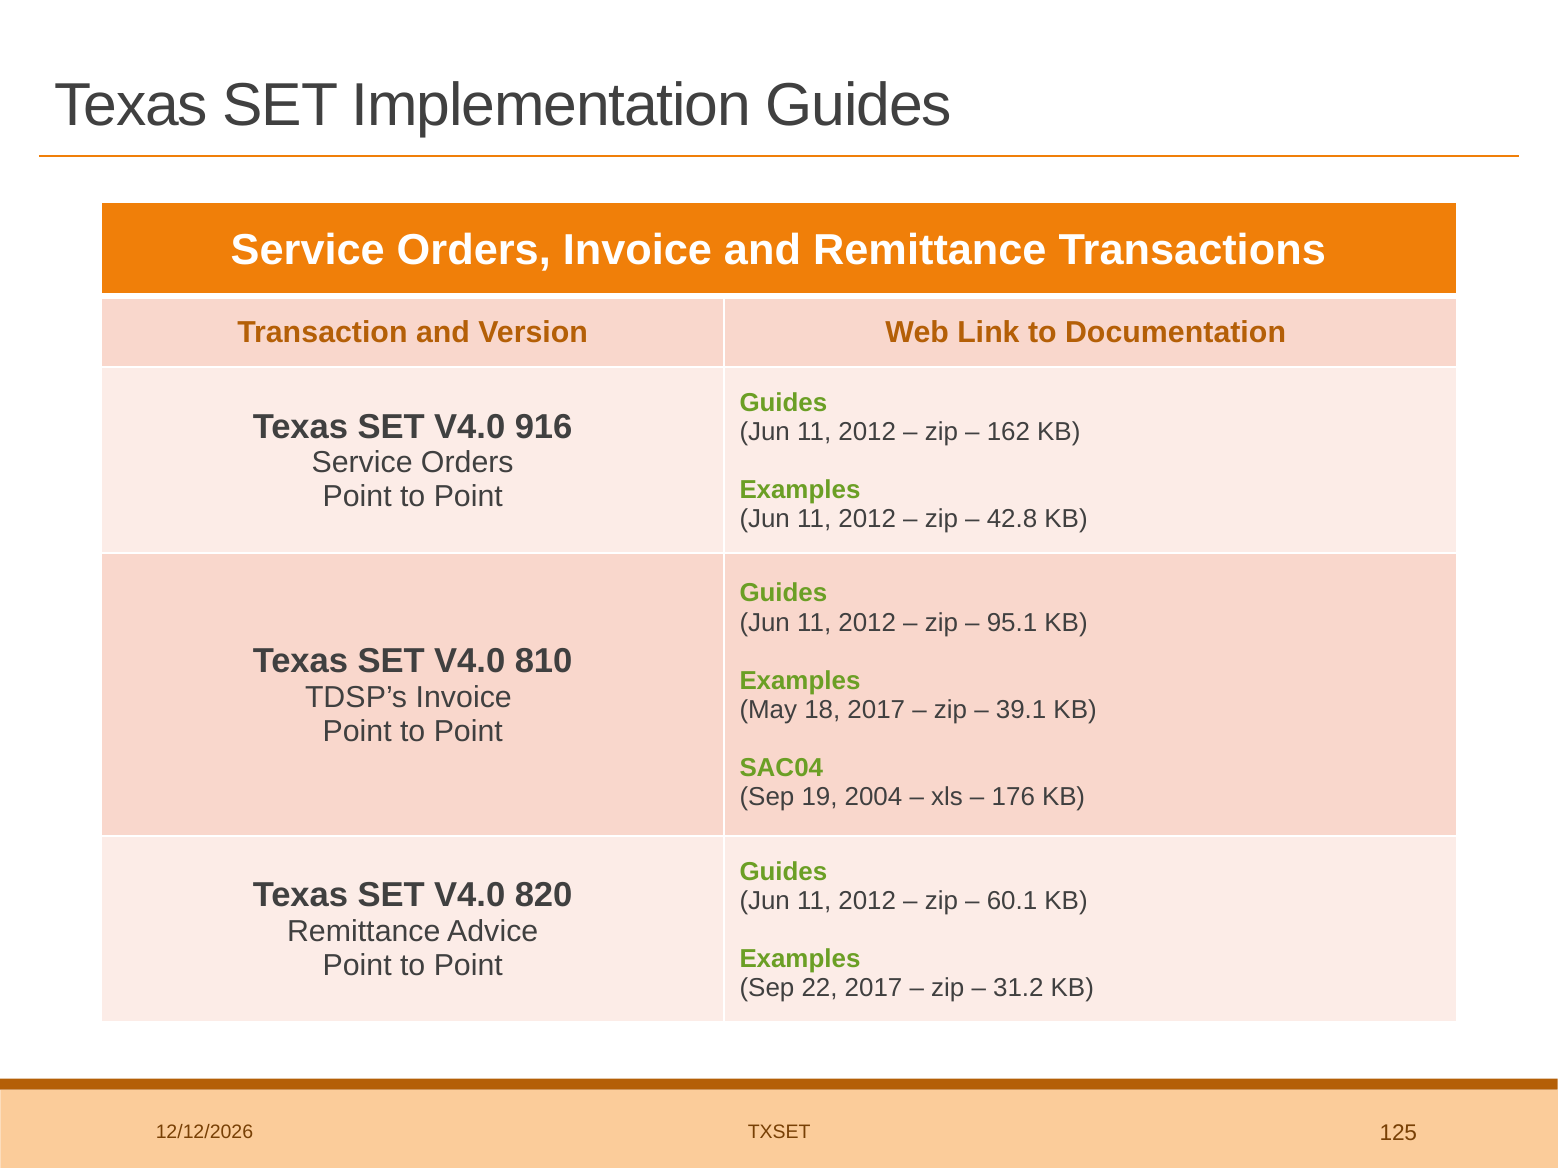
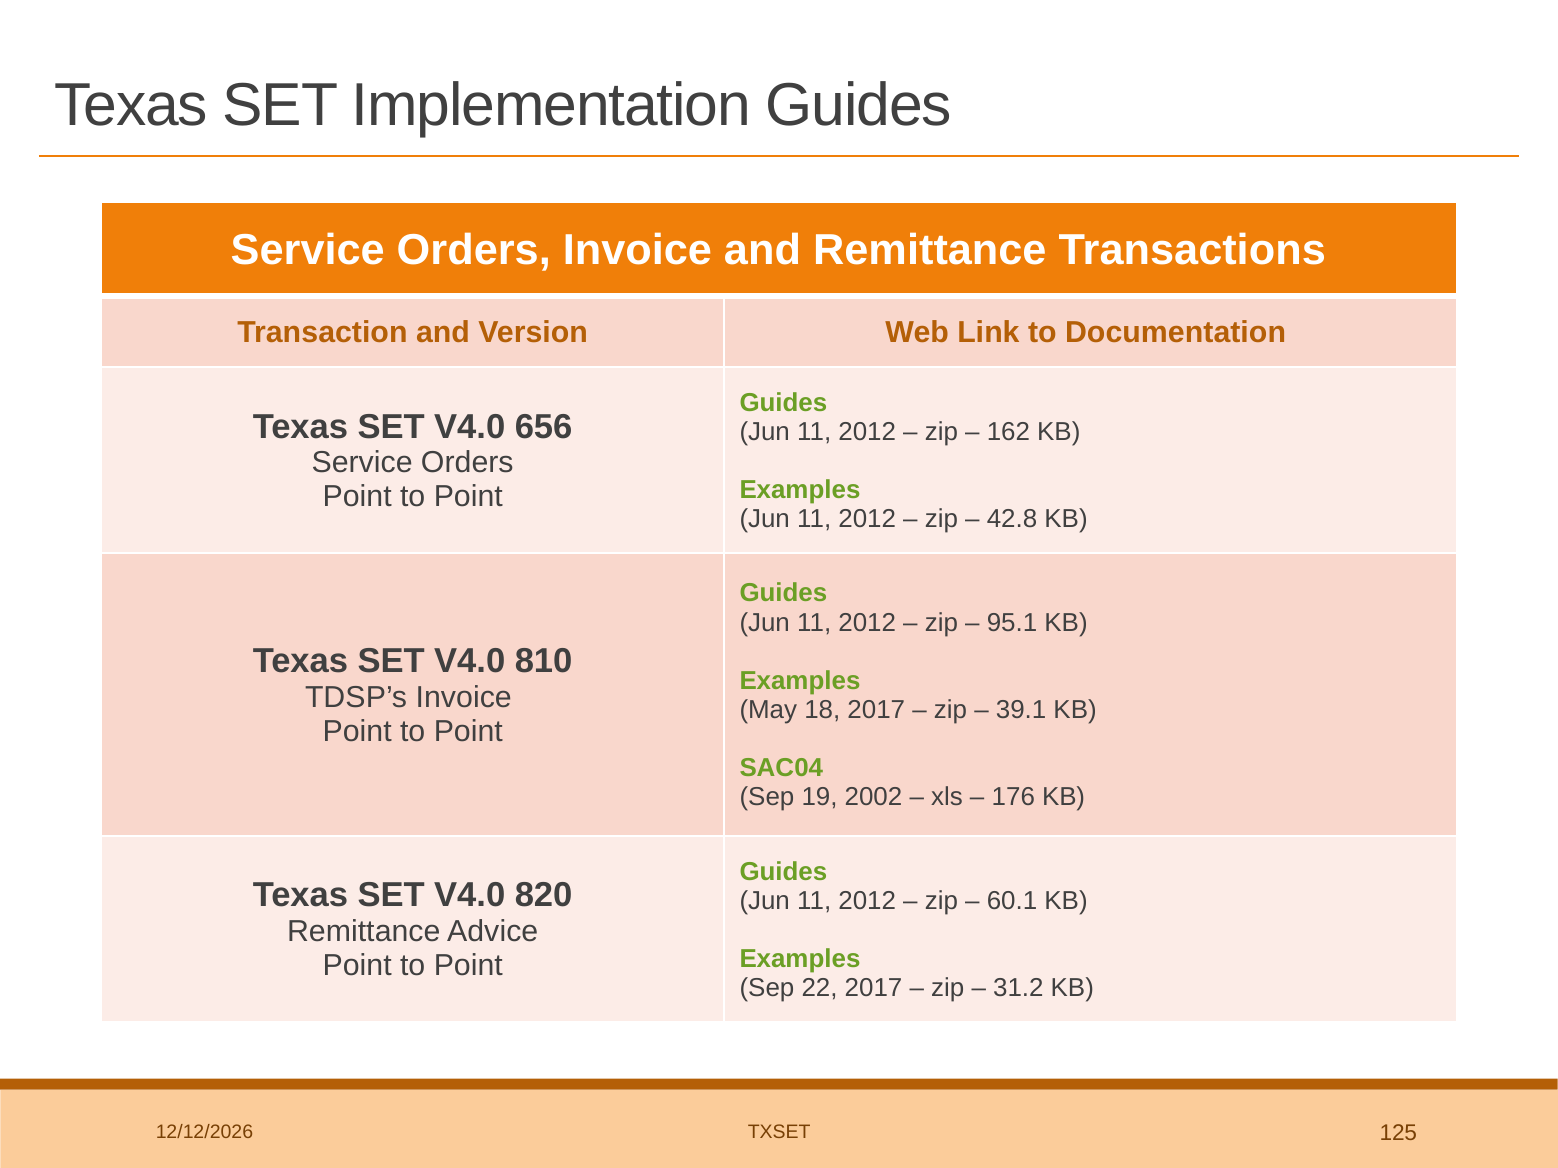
916: 916 -> 656 (544, 427)
2004: 2004 -> 2002 (873, 797)
